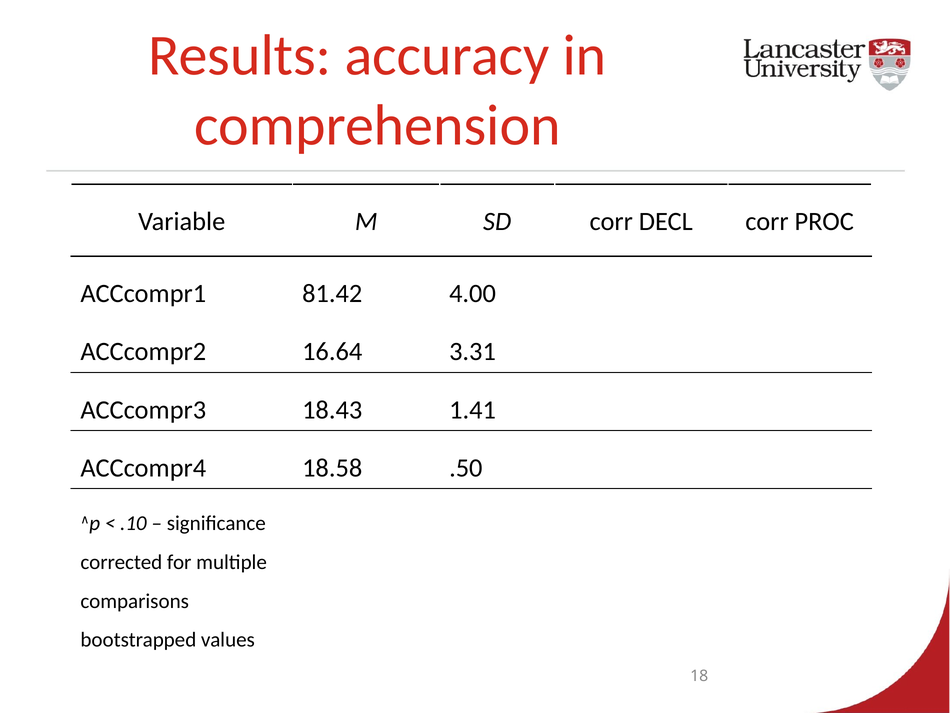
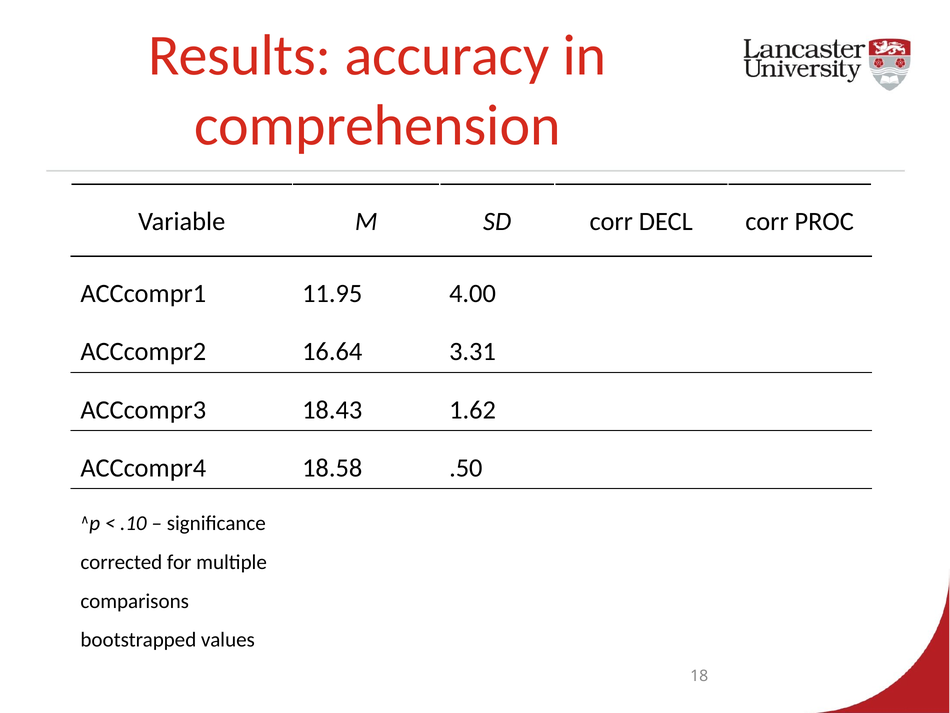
81.42: 81.42 -> 11.95 (332, 293)
1.41: 1.41 -> 1.62 (473, 410)
